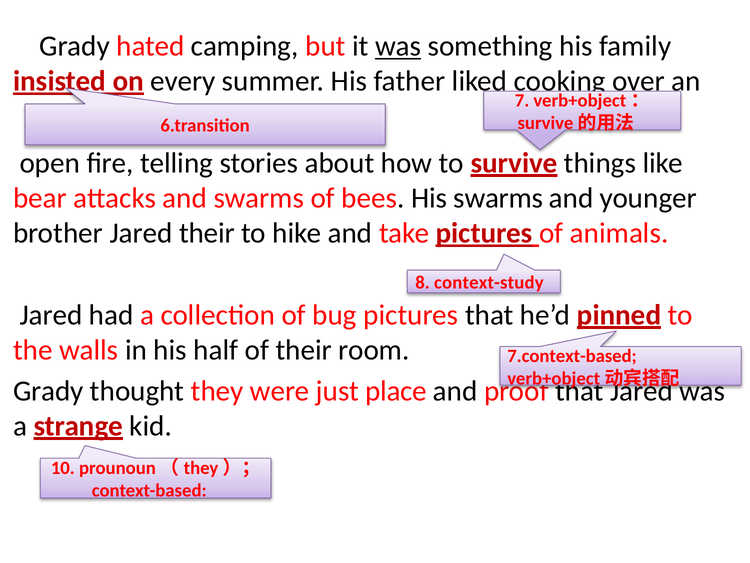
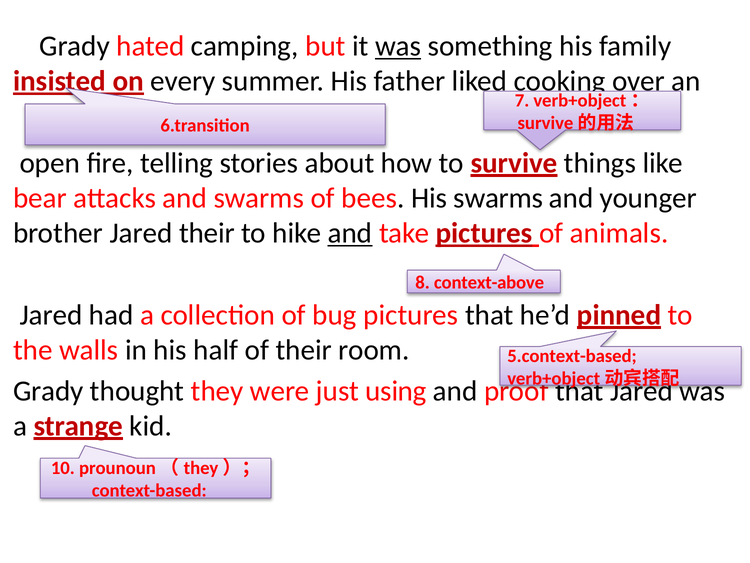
and underline: none -> present (350, 233)
context-study: context-study -> context-above (489, 283)
7.context-based: 7.context-based -> 5.context-based (572, 356)
place: place -> using (396, 391)
